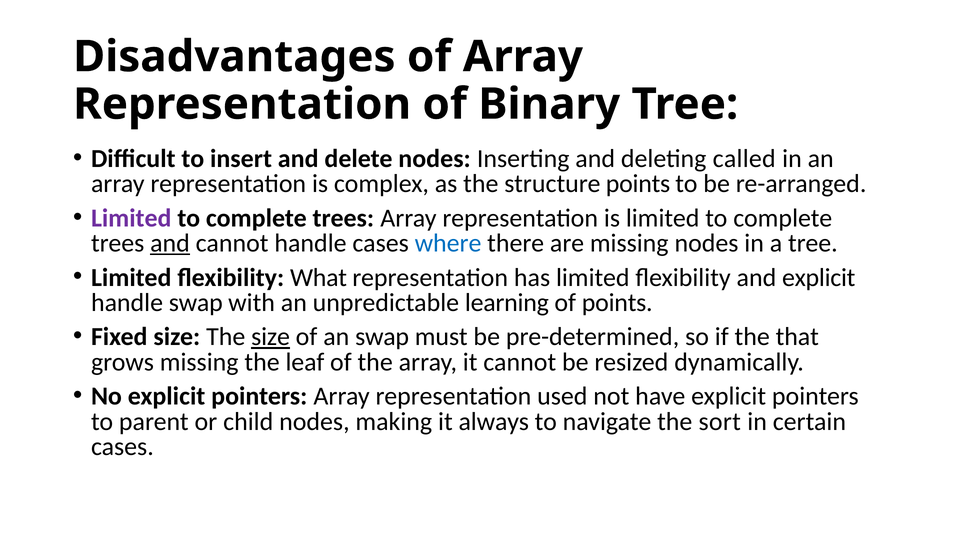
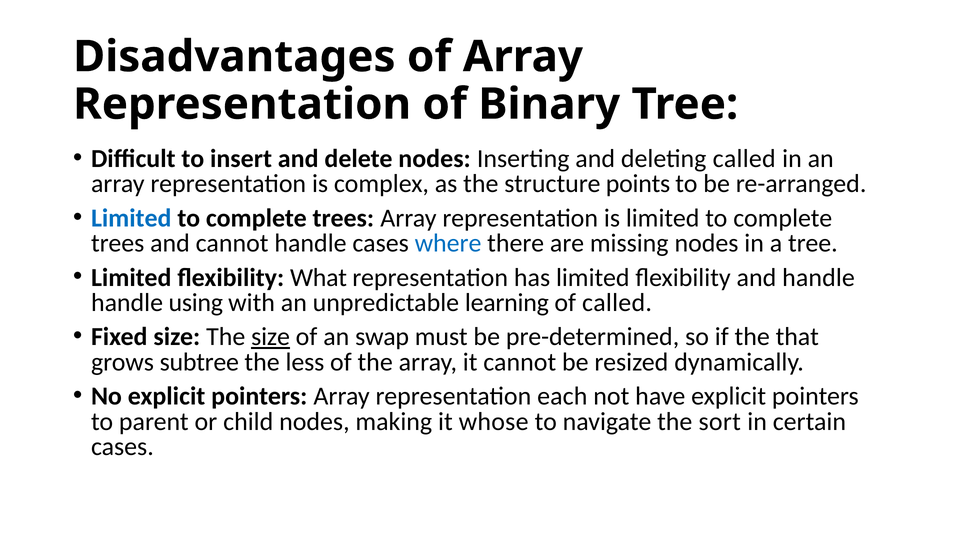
Limited colour: purple -> blue (131, 218)
and underline: present -> none (170, 243)
and explicit: explicit -> handle (819, 277)
handle swap: swap -> using (196, 303)
of points: points -> called (617, 303)
grows missing: missing -> subtree (199, 362)
leaf: leaf -> less (305, 362)
used: used -> each (562, 396)
always: always -> whose (494, 421)
